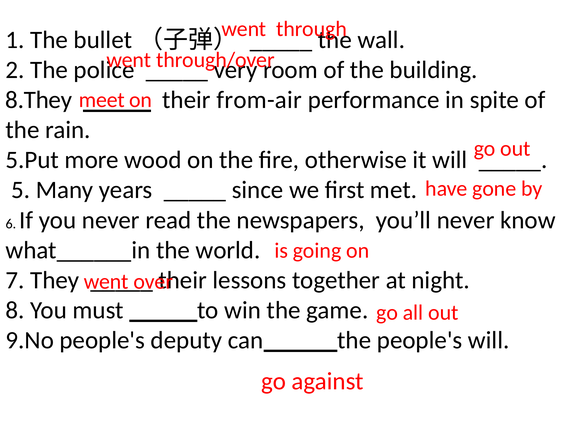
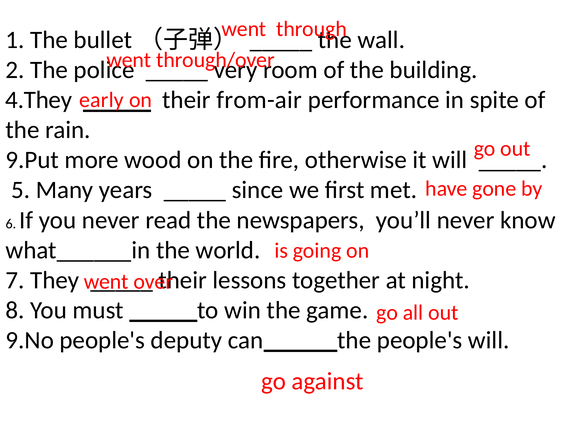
8.They: 8.They -> 4.They (39, 100)
meet: meet -> early (102, 100)
5.Put: 5.Put -> 9.Put (32, 160)
